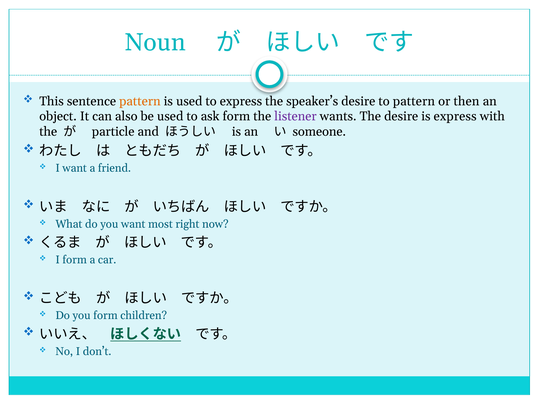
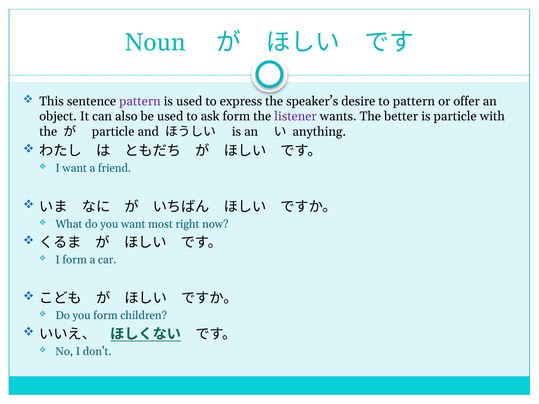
pattern colour: orange -> purple (140, 101)
then: then -> offer (467, 101)
The desire: desire -> better (401, 116)
is express: express -> particle (455, 116)
someone: someone -> anything (319, 132)
